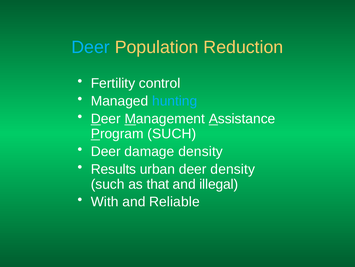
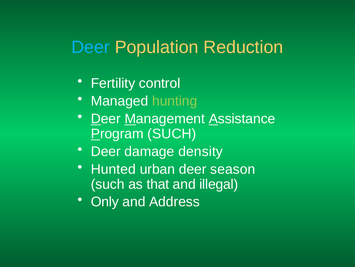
hunting colour: light blue -> light green (175, 101)
Results: Results -> Hunted (113, 169)
deer density: density -> season (233, 169)
With: With -> Only (105, 201)
Reliable: Reliable -> Address (174, 201)
